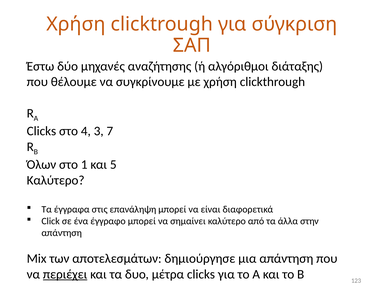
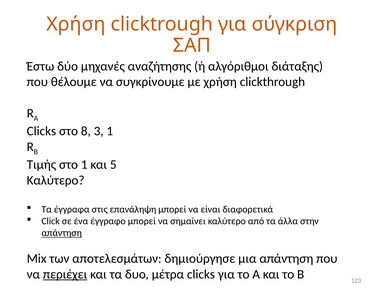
4: 4 -> 8 (86, 131)
3 7: 7 -> 1 (110, 131)
Όλων: Όλων -> Τιμής (41, 165)
απάντηση underline: none -> present (62, 233)
